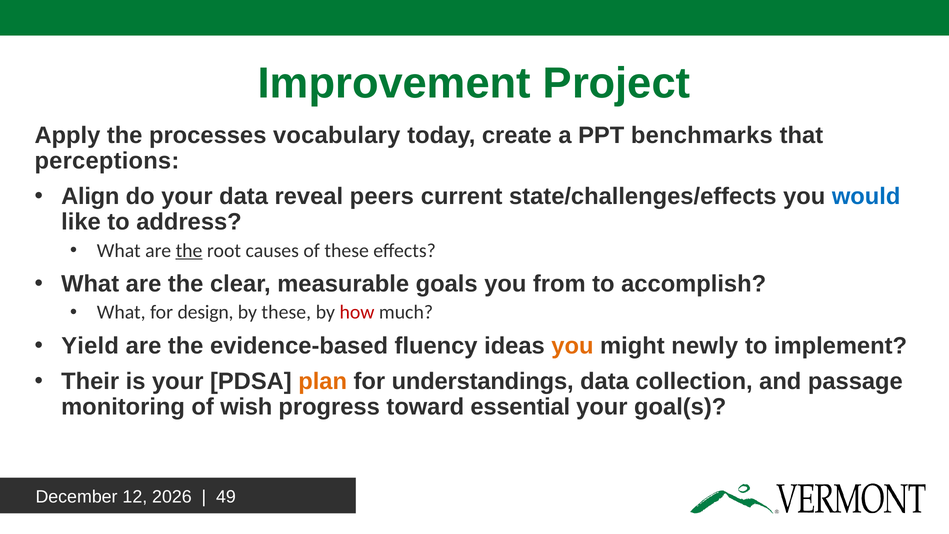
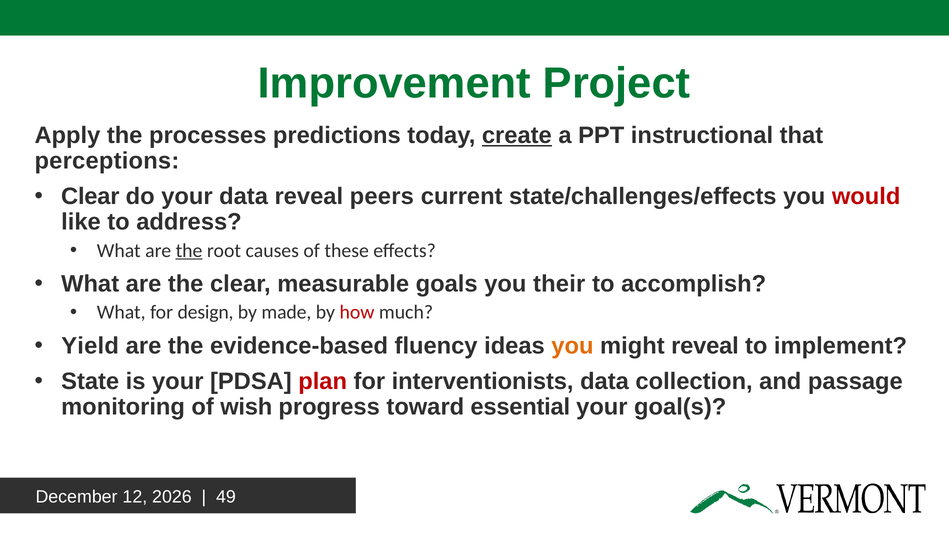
vocabulary: vocabulary -> predictions (337, 135)
create underline: none -> present (517, 135)
benchmarks: benchmarks -> instructional (702, 135)
Align: Align -> Clear (90, 196)
would colour: blue -> red (866, 196)
from: from -> their (559, 284)
by these: these -> made (286, 312)
might newly: newly -> reveal (705, 346)
Their: Their -> State (90, 381)
plan colour: orange -> red (323, 381)
understandings: understandings -> interventionists (483, 381)
